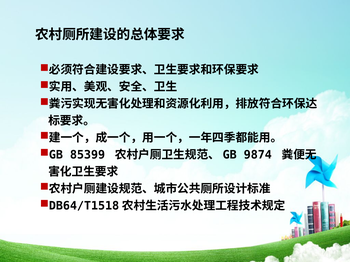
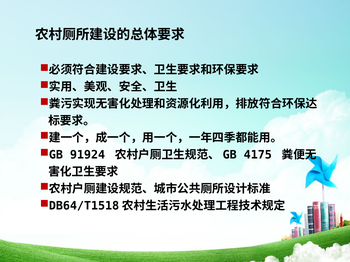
85399: 85399 -> 91924 (88, 155)
9874: 9874 -> 4175 (258, 155)
